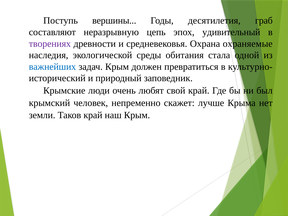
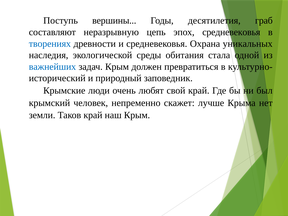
эпох удивительный: удивительный -> средневековья (231, 32)
творениях colour: purple -> blue (50, 44)
охраняемые: охраняемые -> уникальных (248, 44)
